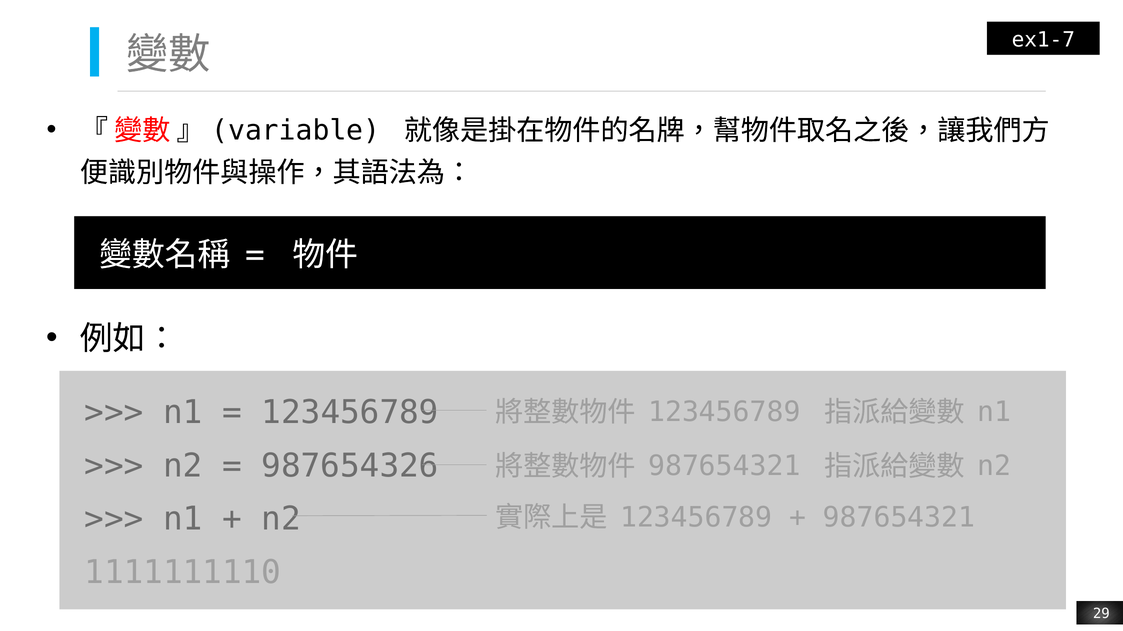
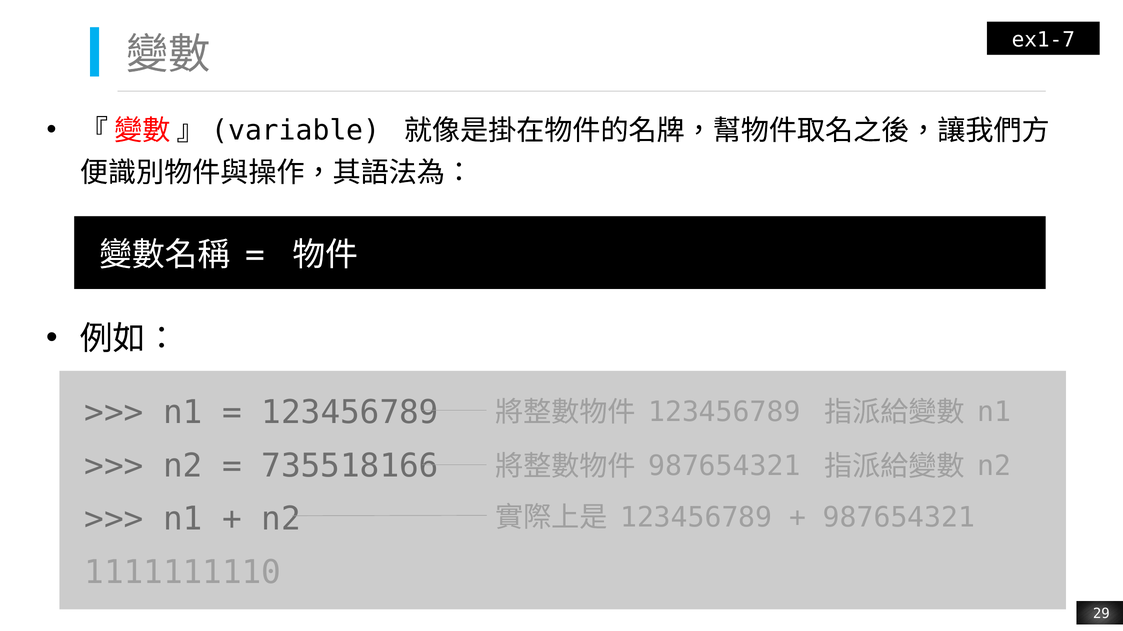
987654326: 987654326 -> 735518166 (350, 466)
